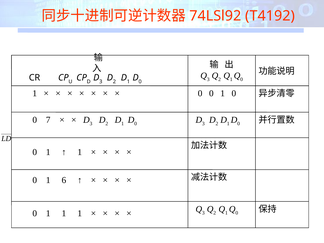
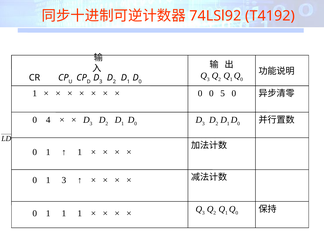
1: 1 -> 5 (223, 93)
7: 7 -> 4 (48, 120)
1 6: 6 -> 3 (64, 180)
